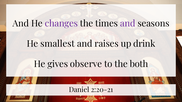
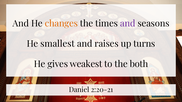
changes colour: purple -> orange (61, 24)
drink: drink -> turns (144, 44)
observe: observe -> weakest (86, 64)
